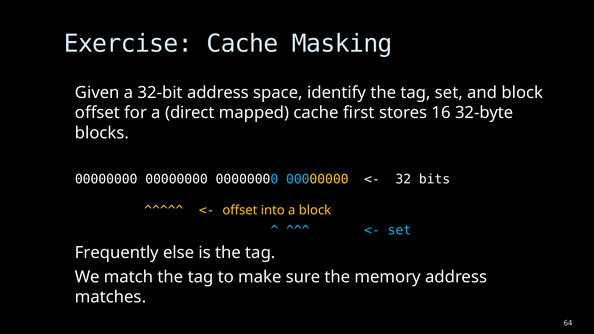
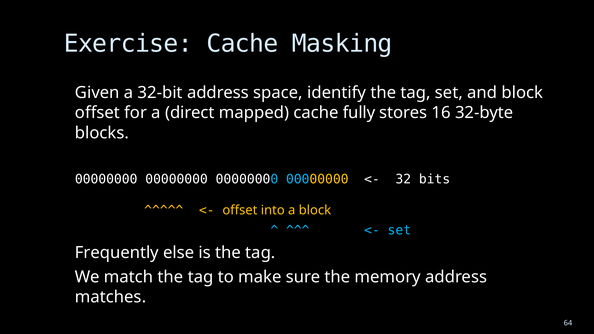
first: first -> fully (359, 113)
